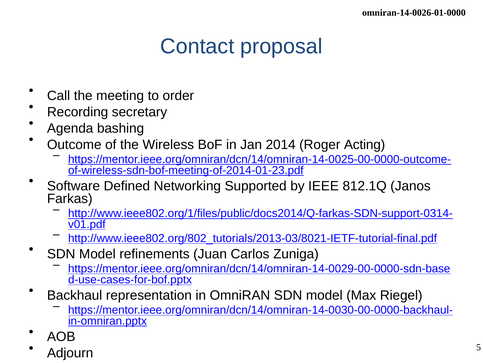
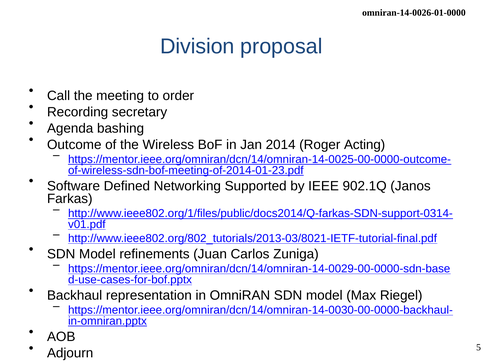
Contact: Contact -> Division (197, 46)
812.1Q: 812.1Q -> 902.1Q (365, 186)
